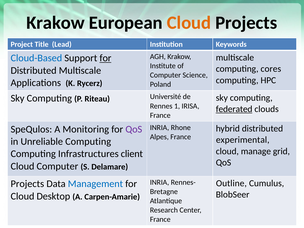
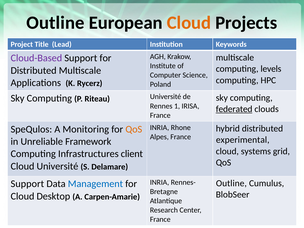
Krakow: Krakow -> Outline (55, 23)
Cloud-Based colour: blue -> purple (36, 58)
for underline: present -> none (105, 58)
cores: cores -> levels (271, 69)
QoS colour: purple -> orange (134, 129)
Unreliable Computing: Computing -> Framework (88, 142)
manage: manage -> systems (256, 151)
Cloud Computer: Computer -> Université (57, 166)
Projects: Projects -> Support (27, 184)
